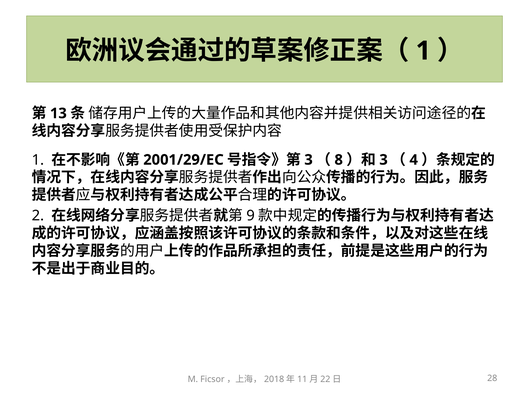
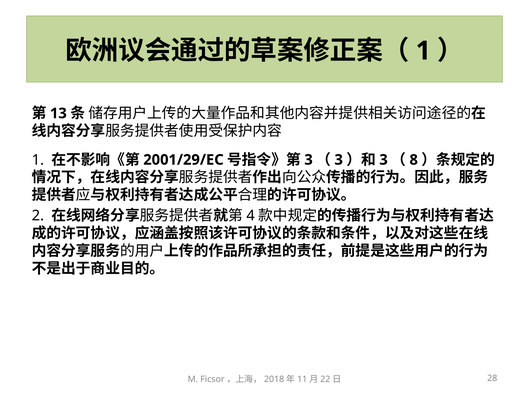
8: 8 -> 3 (339, 160)
4: 4 -> 8 (414, 160)
9: 9 -> 4 (251, 216)
